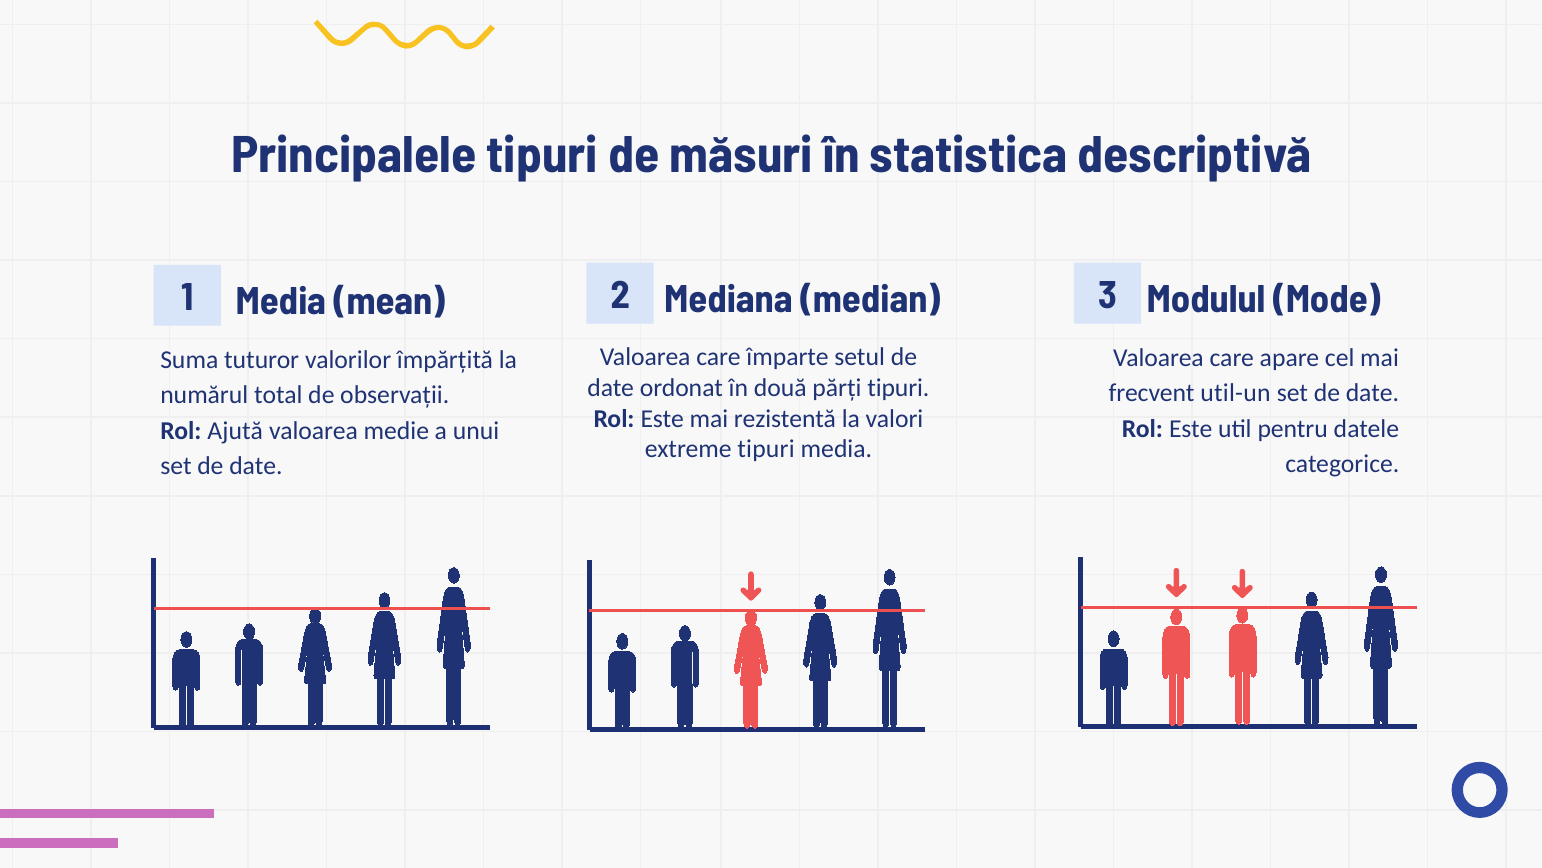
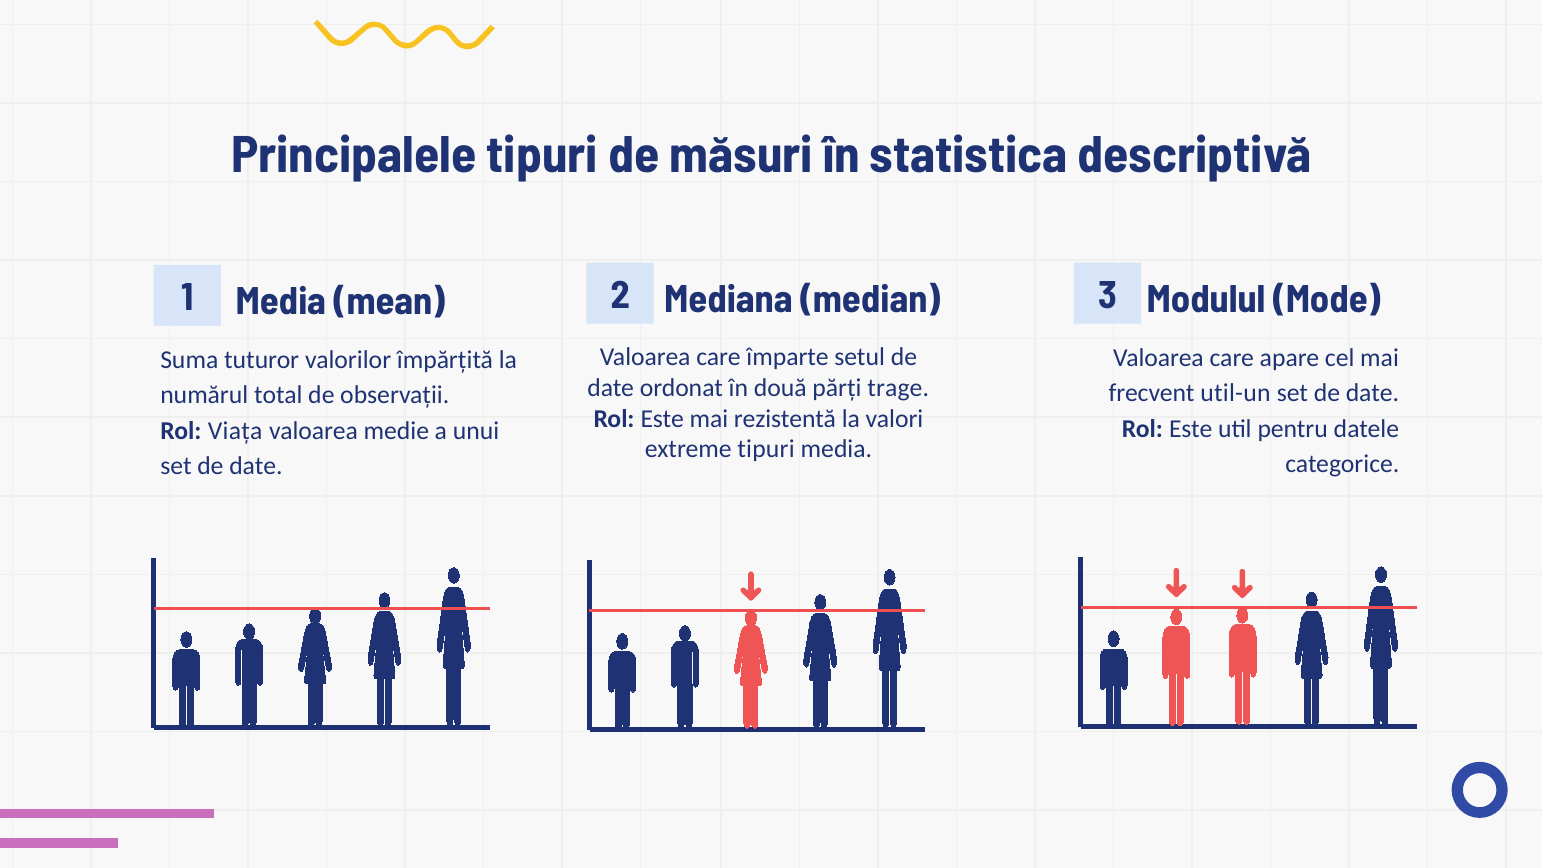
părți tipuri: tipuri -> trage (898, 387)
Ajută: Ajută -> Viața (235, 431)
